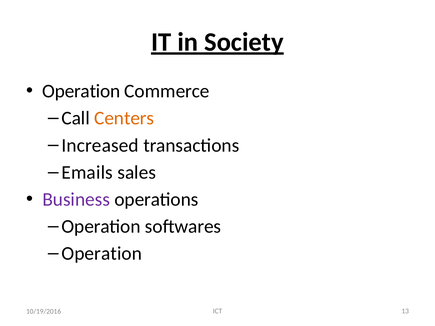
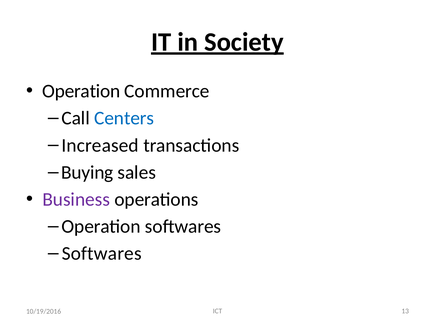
Centers colour: orange -> blue (124, 118)
Emails: Emails -> Buying (87, 172)
Operation: Operation -> Softwares (102, 254)
